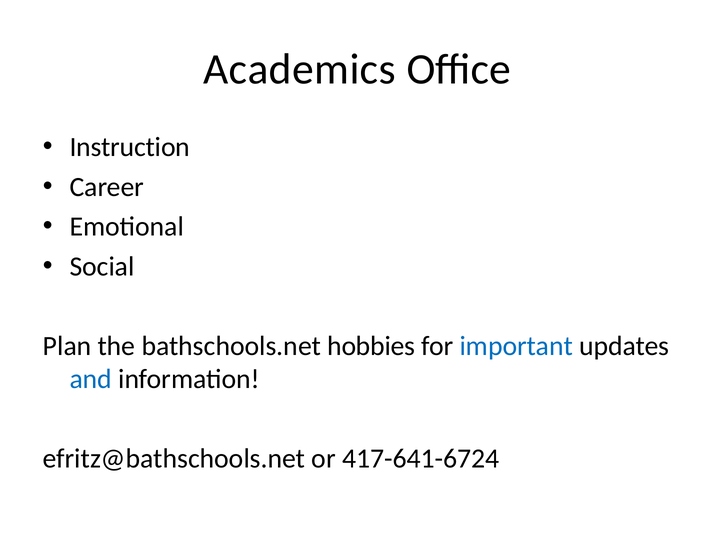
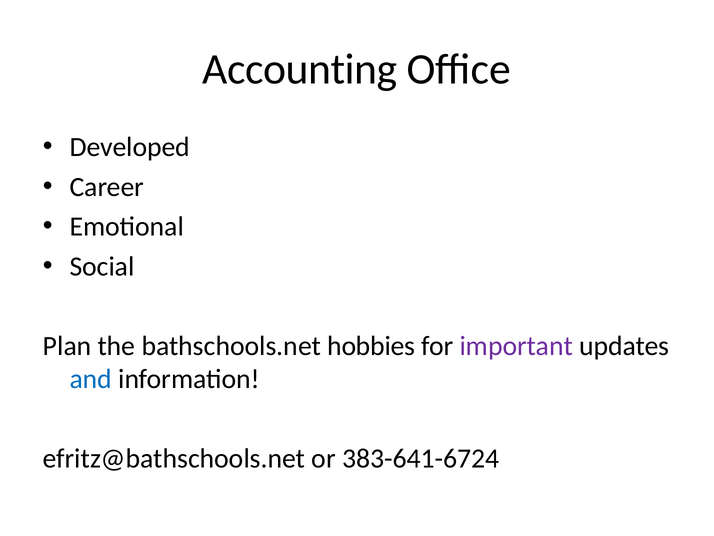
Academics: Academics -> Accounting (300, 69)
Instruction: Instruction -> Developed (130, 147)
important colour: blue -> purple (516, 346)
417-641-6724: 417-641-6724 -> 383-641-6724 (421, 458)
